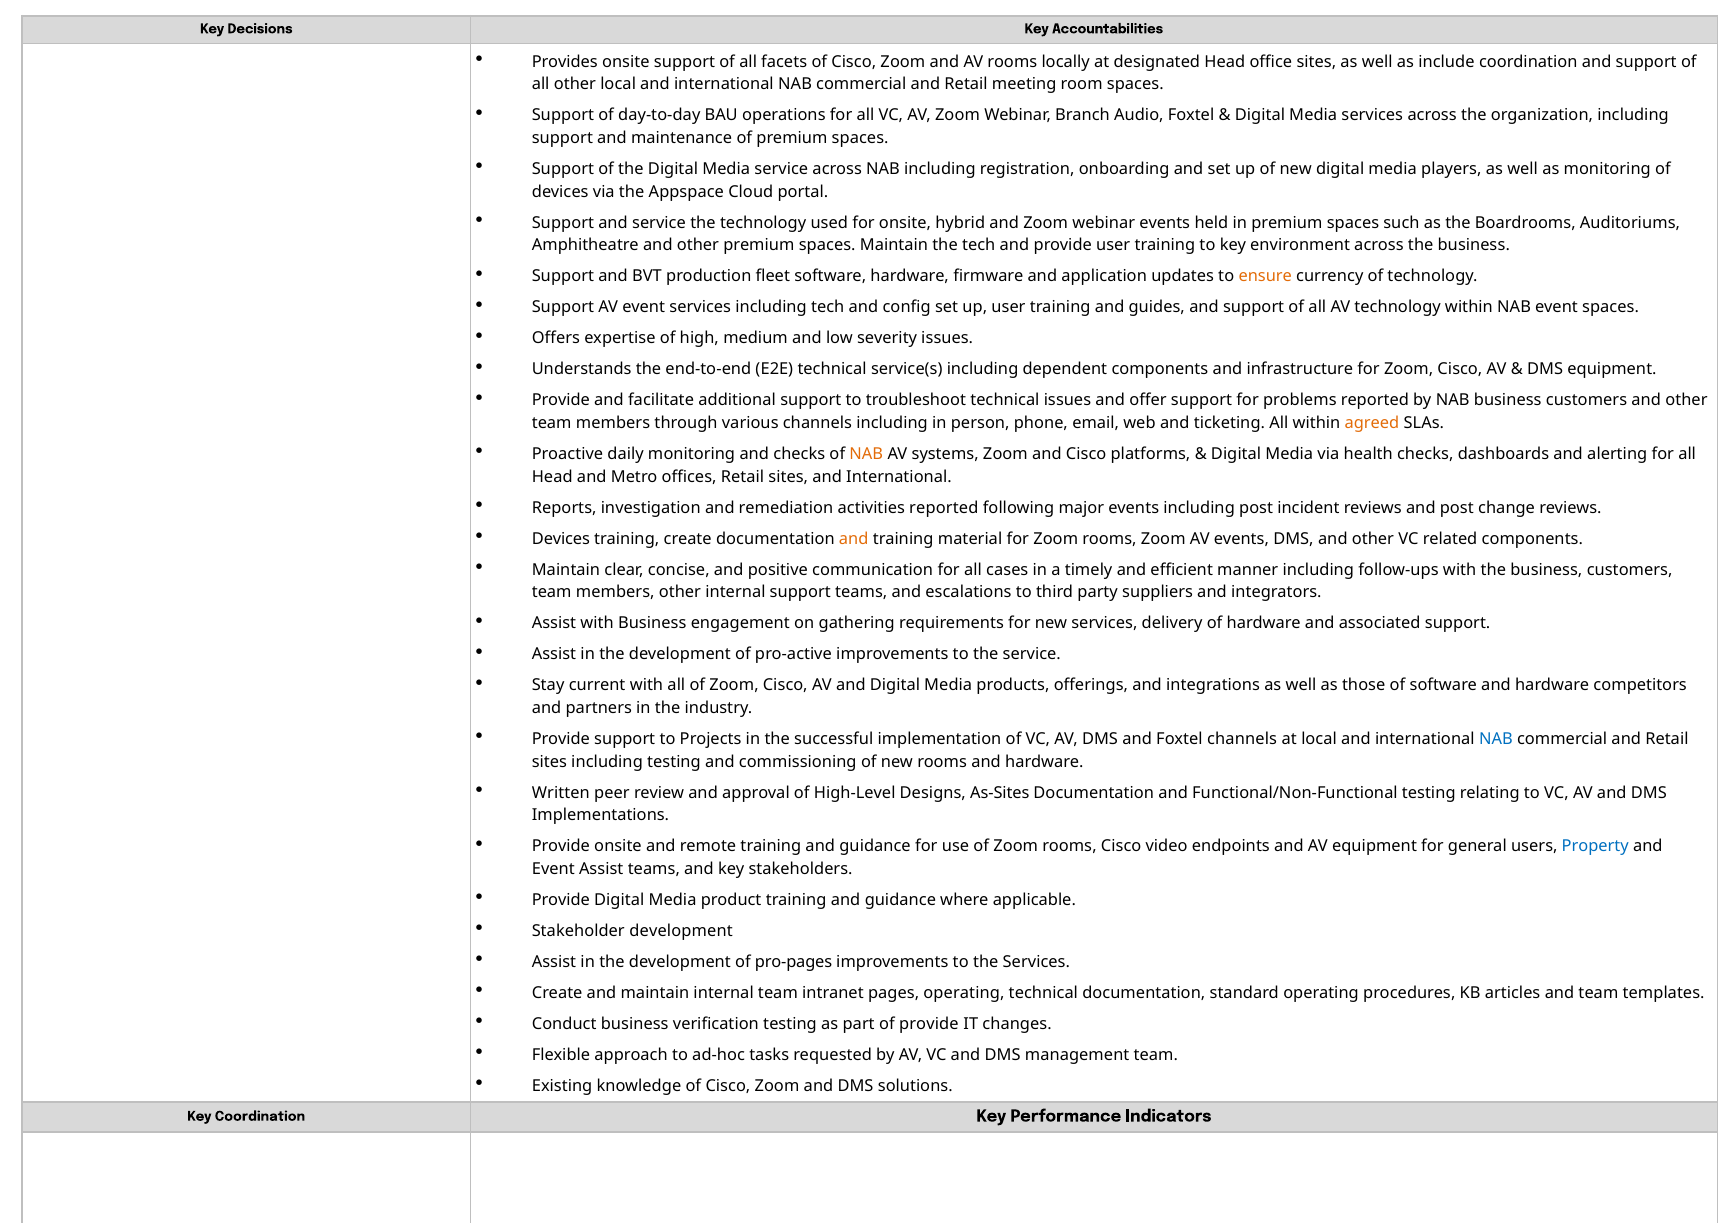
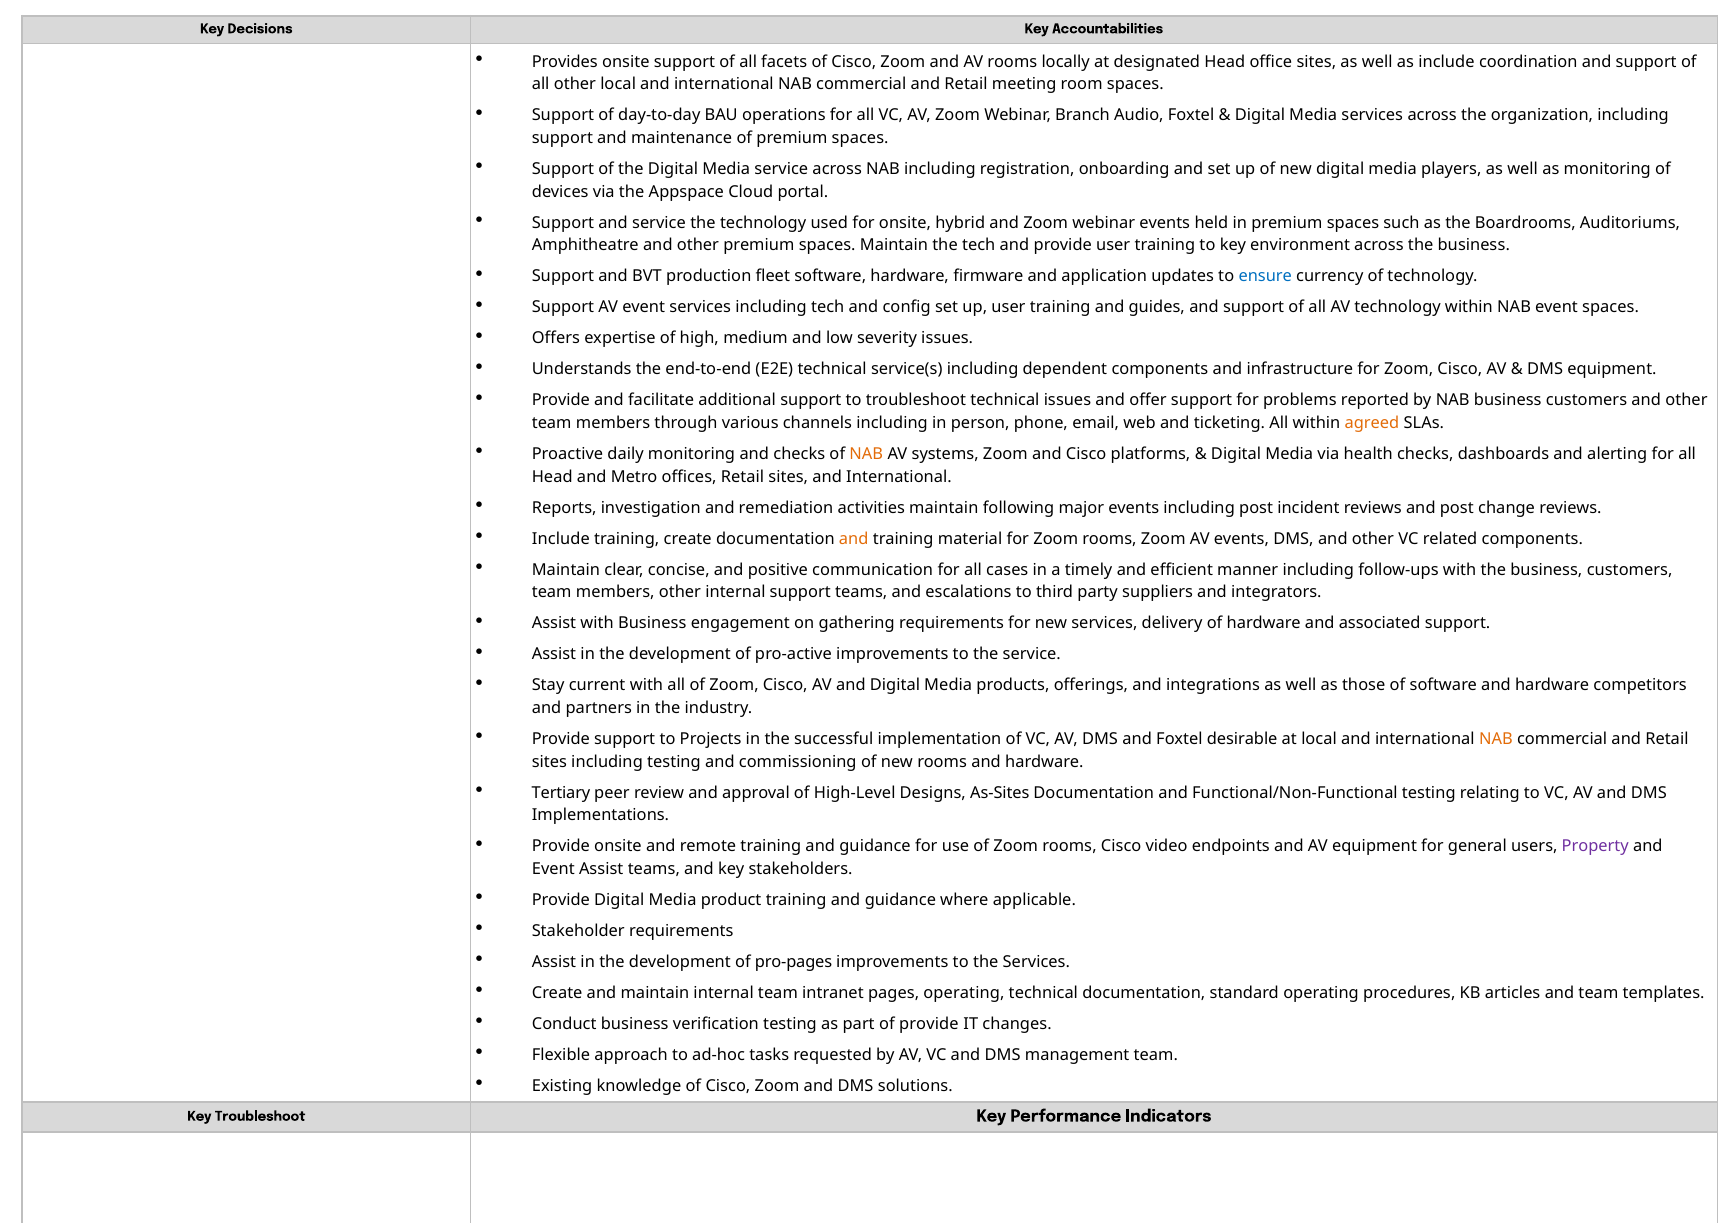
ensure colour: orange -> blue (1265, 276)
activities reported: reported -> maintain (944, 508)
Devices: Devices -> Include (561, 538)
Foxtel channels: channels -> desirable (1242, 739)
NAB colour: blue -> orange (1496, 739)
Written: Written -> Tertiary (561, 792)
Property colour: blue -> purple (1595, 846)
Stakeholder development: development -> requirements (681, 931)
Key Coordination: Coordination -> Troubleshoot (260, 1116)
